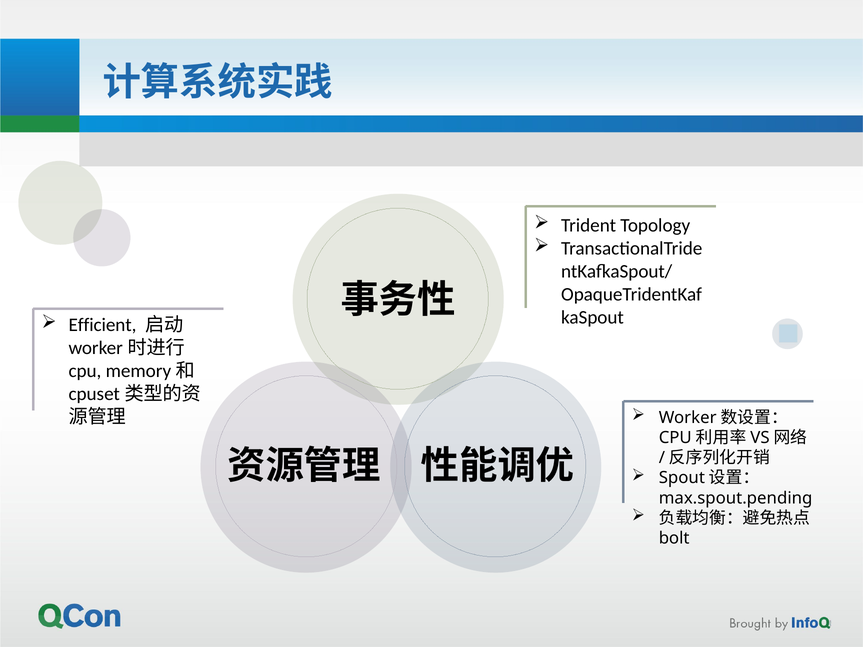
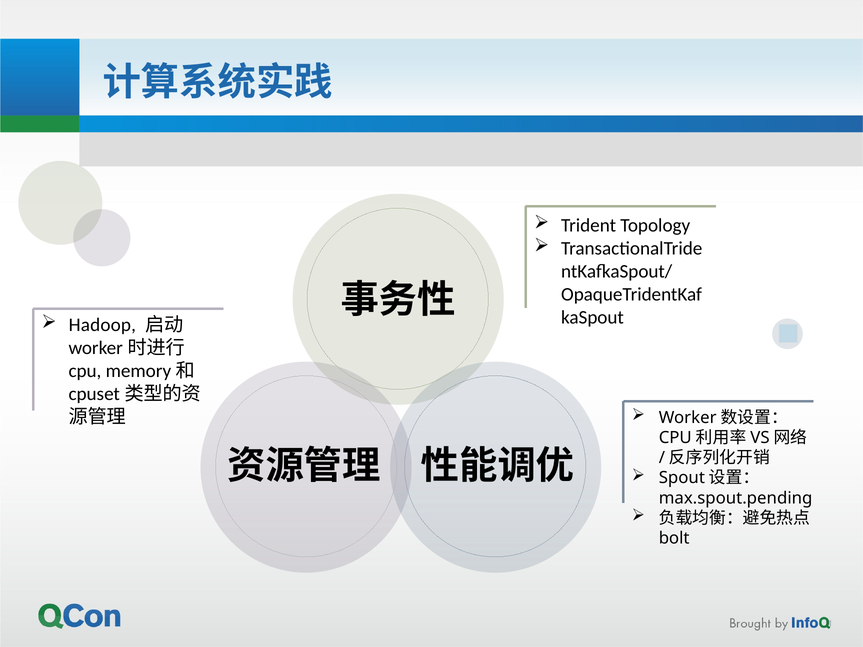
Efficient: Efficient -> Hadoop (102, 325)
